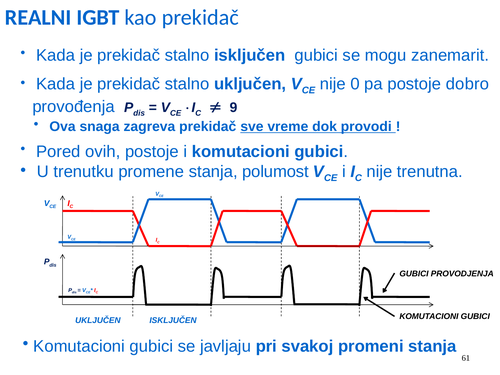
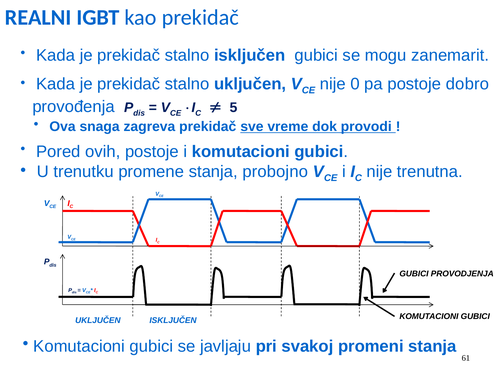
9: 9 -> 5 (233, 108)
polumost: polumost -> probojno (275, 172)
